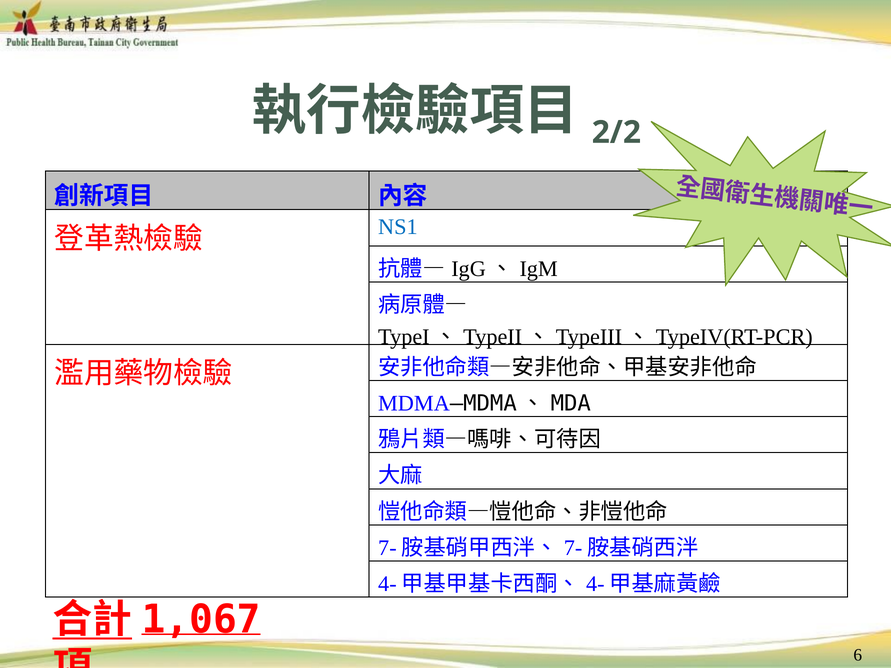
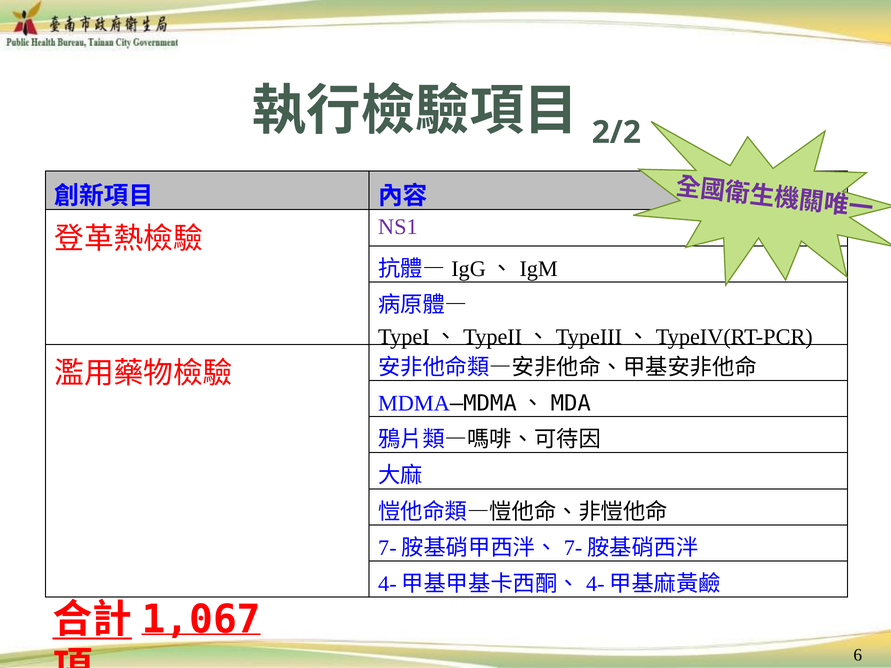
NS1 colour: blue -> purple (398, 227)
